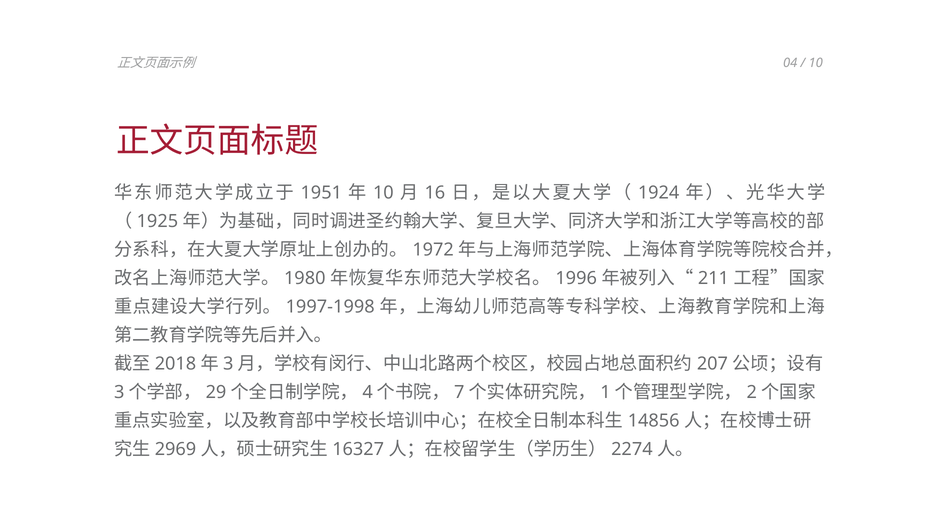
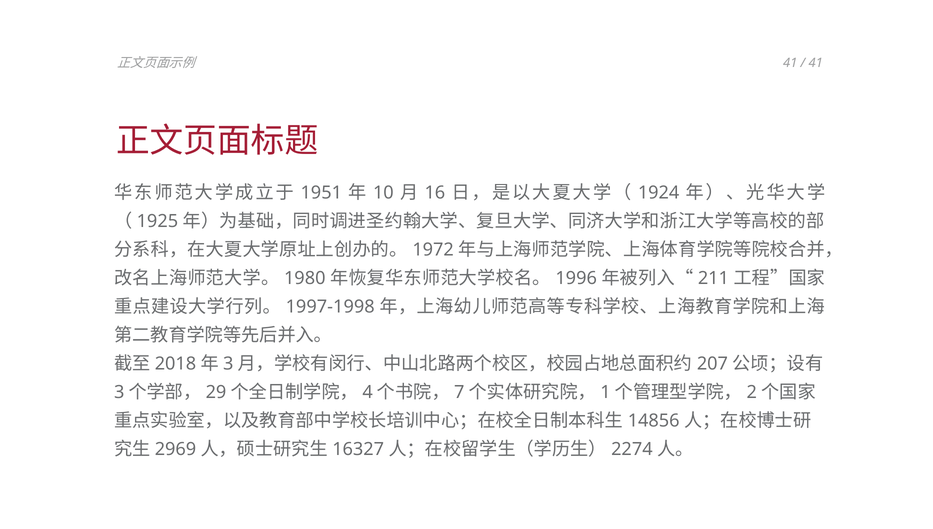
04: 04 -> 41 (790, 63)
10: 10 -> 41 (816, 63)
